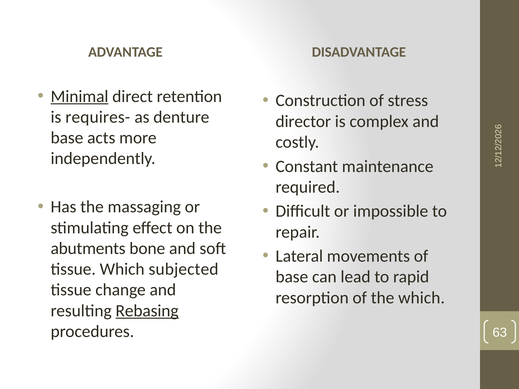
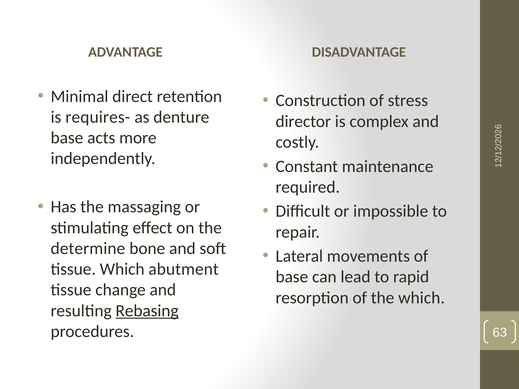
Minimal underline: present -> none (80, 96)
abutments: abutments -> determine (88, 249)
subjected: subjected -> abutment (184, 269)
